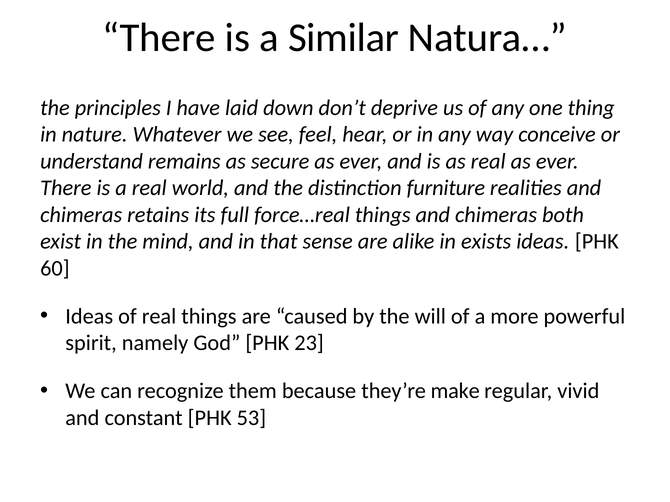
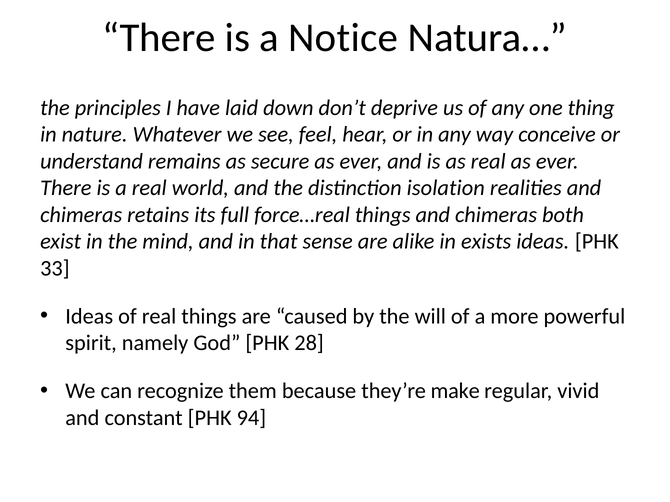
Similar: Similar -> Notice (343, 38)
furniture: furniture -> isolation (446, 188)
60: 60 -> 33 (55, 269)
23: 23 -> 28 (309, 343)
53: 53 -> 94 (251, 418)
